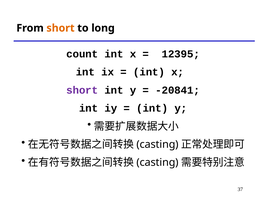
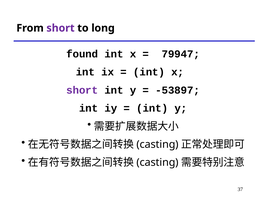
short colour: orange -> purple (61, 28)
count: count -> found (82, 54)
12395: 12395 -> 79947 (181, 54)
-20841: -20841 -> -53897 (178, 90)
